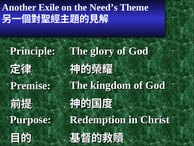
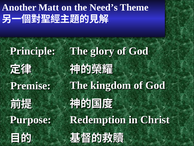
Exile: Exile -> Matt (49, 7)
